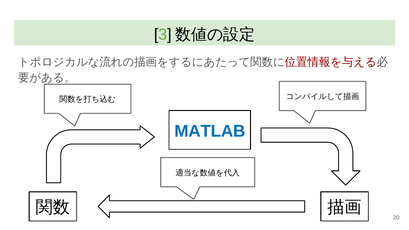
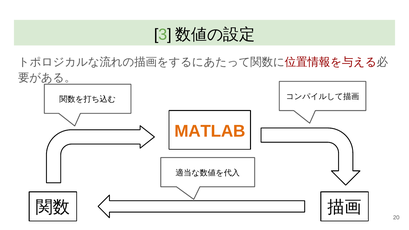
MATLAB colour: blue -> orange (210, 131)
